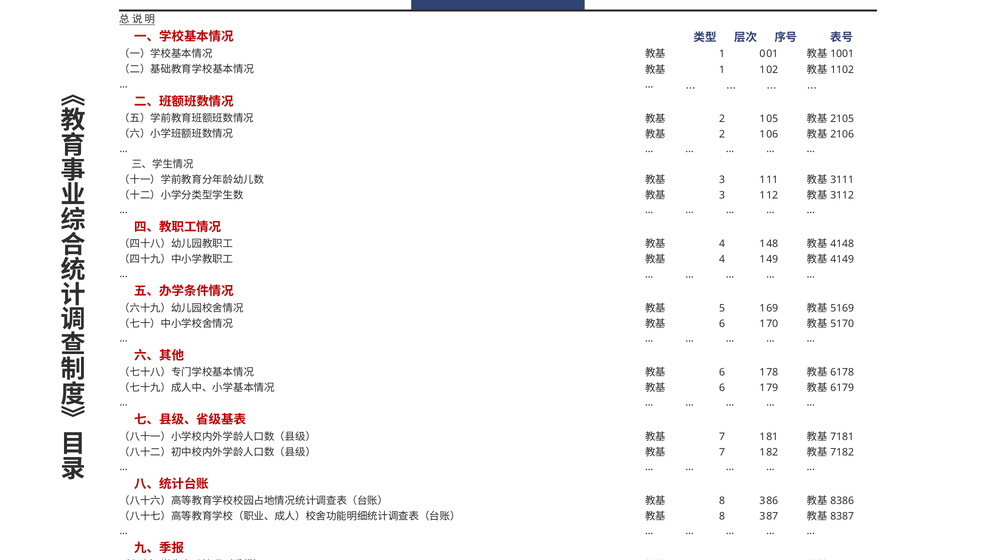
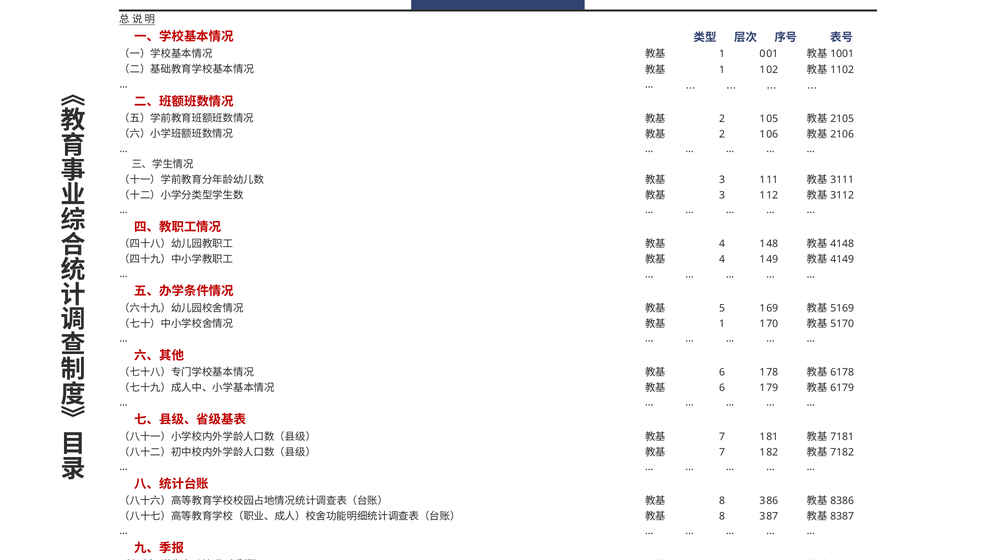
6: 6 -> 1 (722, 324)
